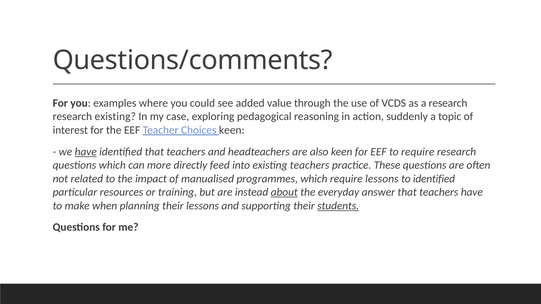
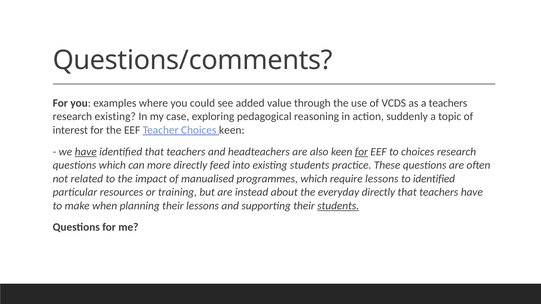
a research: research -> teachers (448, 103)
for underline: none -> present (361, 152)
to require: require -> choices (418, 152)
existing teachers: teachers -> students (310, 165)
about underline: present -> none (284, 192)
everyday answer: answer -> directly (378, 192)
